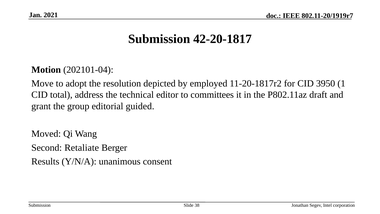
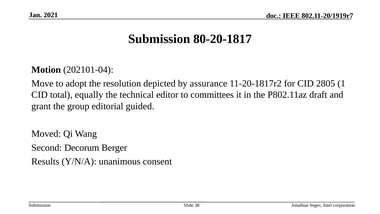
42-20-1817: 42-20-1817 -> 80-20-1817 (223, 39)
employed: employed -> assurance (209, 83)
3950: 3950 -> 2805 (326, 83)
address: address -> equally (89, 95)
Retaliate: Retaliate -> Decorum (82, 147)
